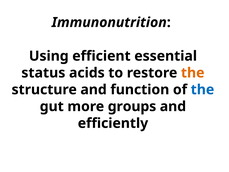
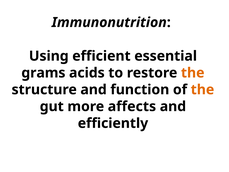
status: status -> grams (43, 73)
the colour: blue -> orange (202, 90)
groups: groups -> affects (132, 106)
